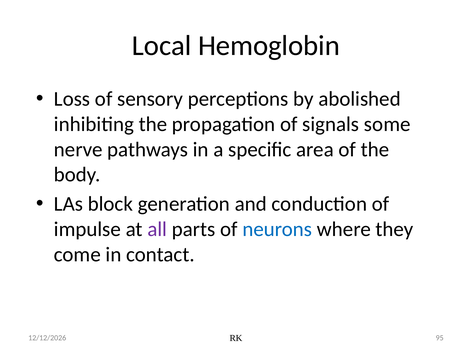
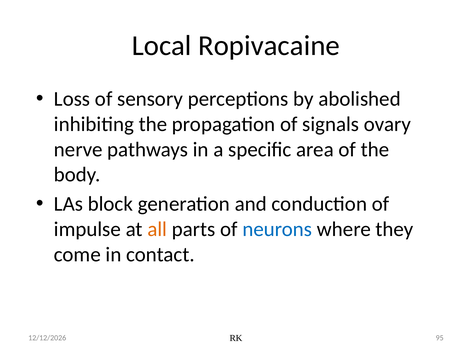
Hemoglobin: Hemoglobin -> Ropivacaine (269, 46)
some: some -> ovary (387, 124)
all colour: purple -> orange (157, 229)
